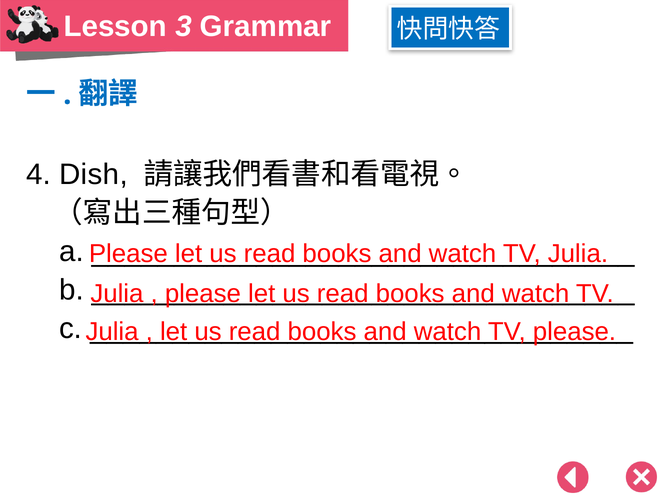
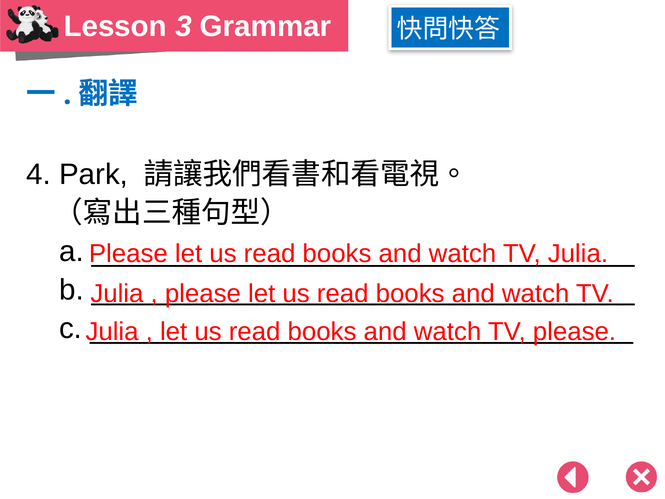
Dish: Dish -> Park (94, 175)
